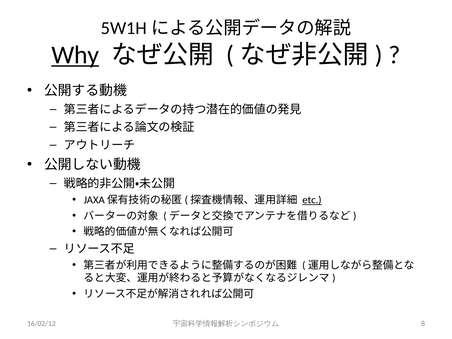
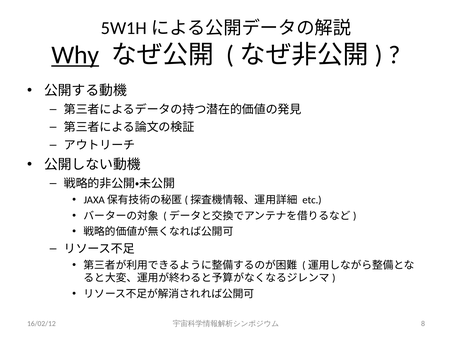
etc underline: present -> none (312, 200)
